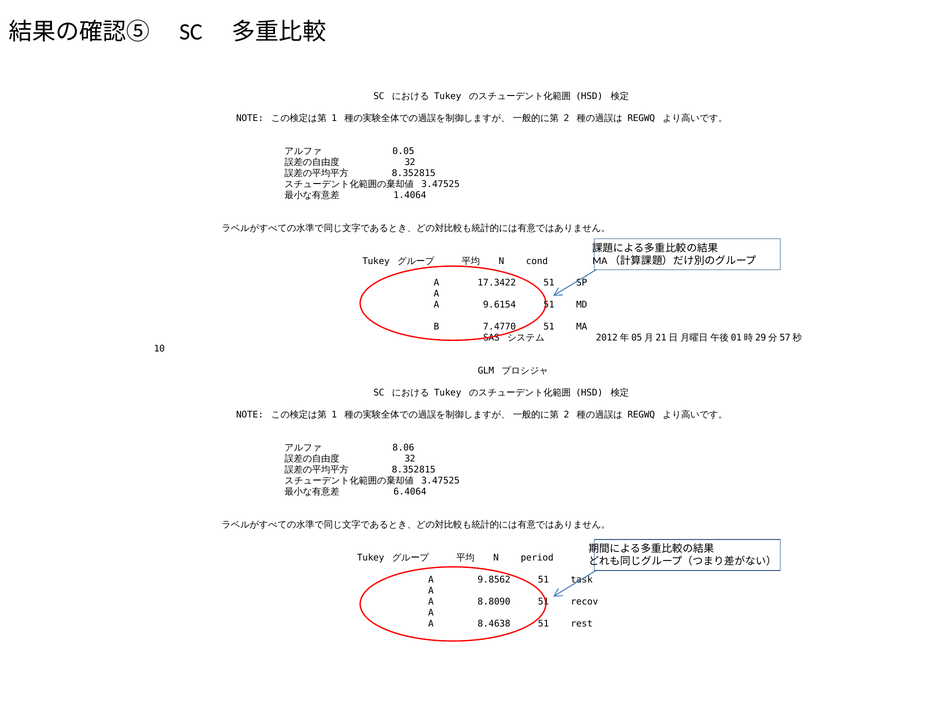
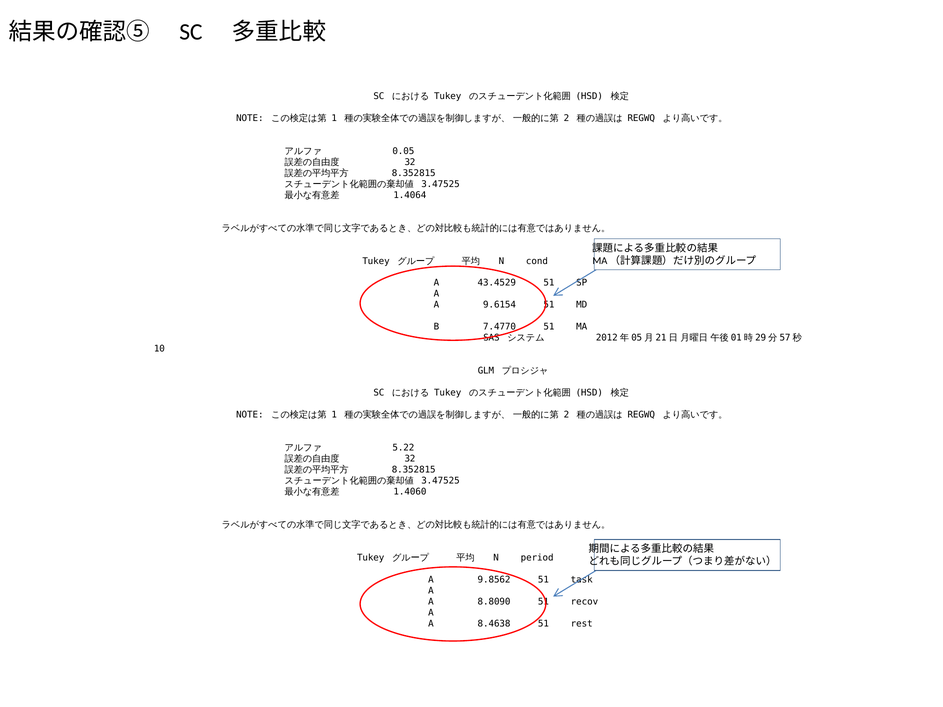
17.3422: 17.3422 -> 43.4529 (497, 283)
8.06: 8.06 -> 5.22 (403, 448)
6.4064: 6.4064 -> 1.4060 (410, 492)
